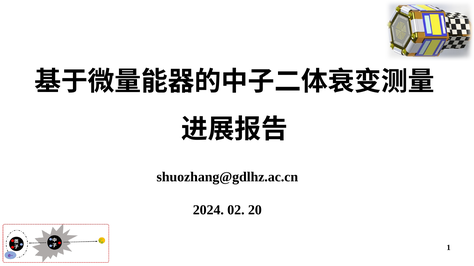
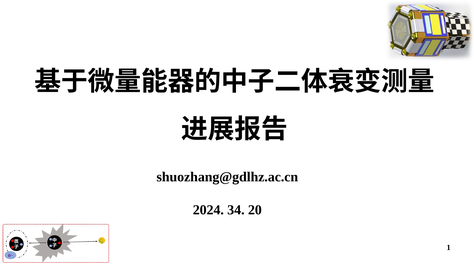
02: 02 -> 34 (236, 211)
